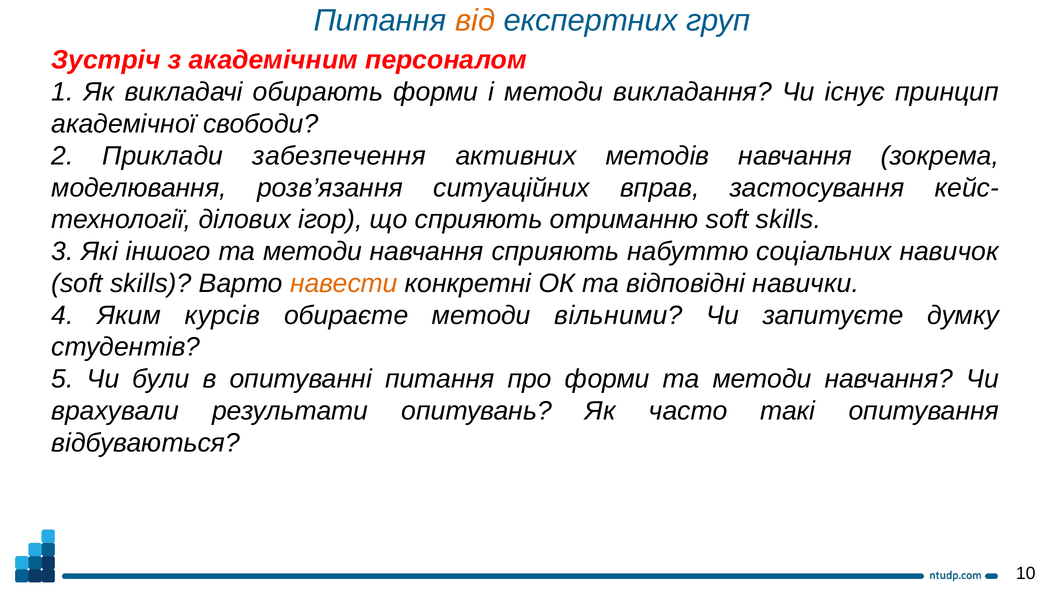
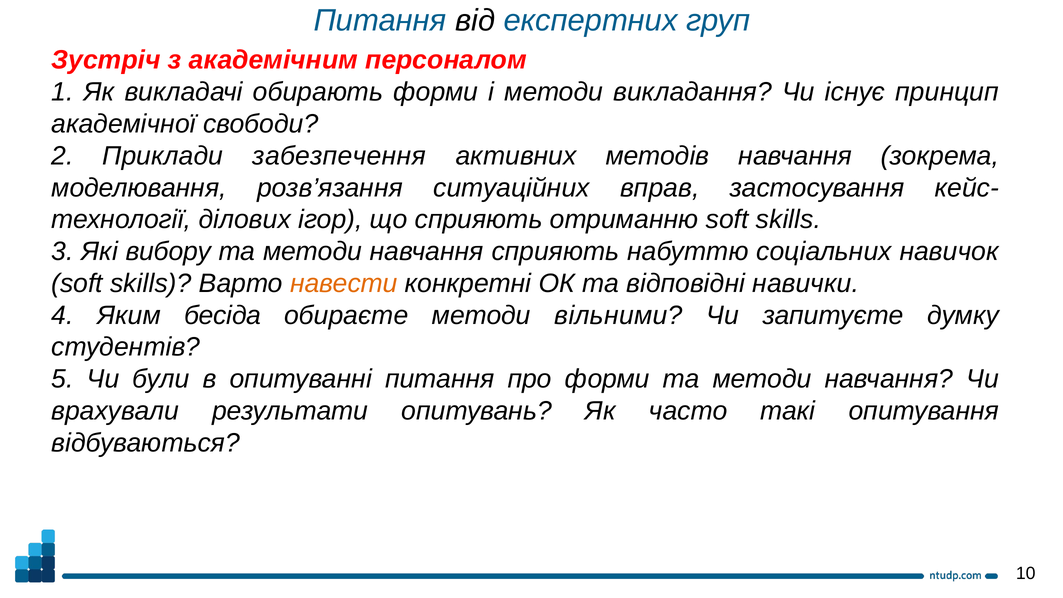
від colour: orange -> black (475, 21)
іншого: іншого -> вибору (168, 251)
курсів: курсів -> бесіда (223, 315)
